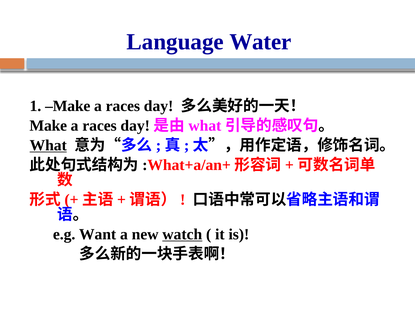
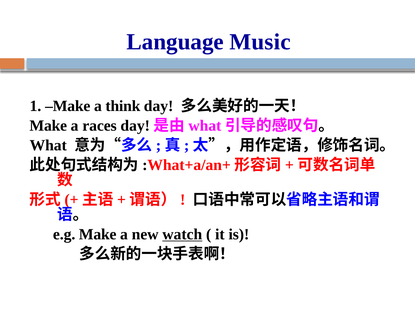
Water: Water -> Music (260, 42)
races: races -> think (123, 106)
What underline: present -> none (48, 145)
e.g Want: Want -> Make (98, 234)
